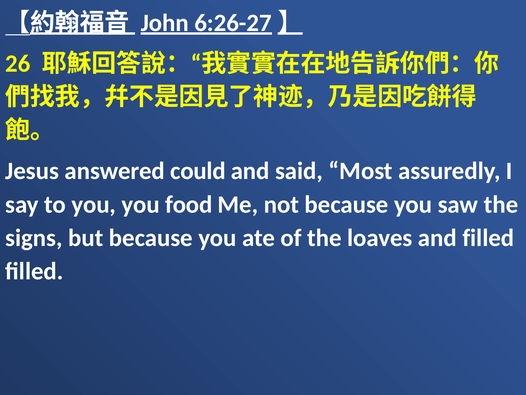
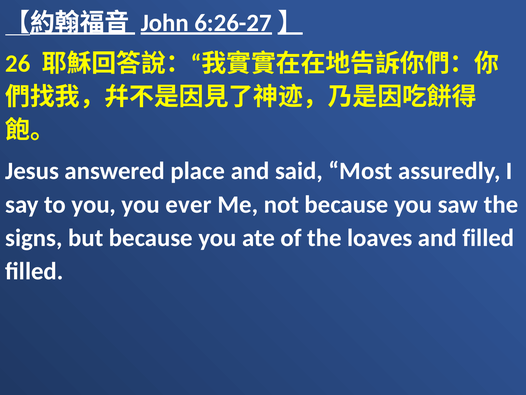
could: could -> place (198, 171)
food: food -> ever (189, 204)
